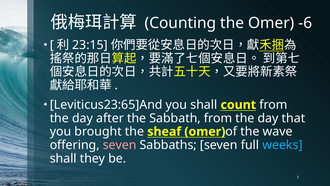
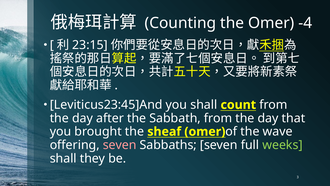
-6: -6 -> -4 (305, 23)
Leviticus23:65]And: Leviticus23:65]And -> Leviticus23:45]And (106, 105)
weeks colour: light blue -> light green (282, 145)
